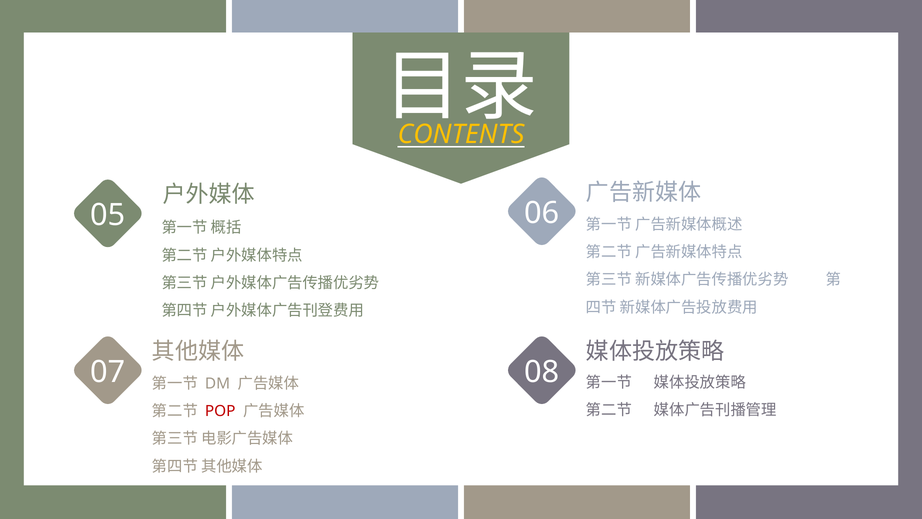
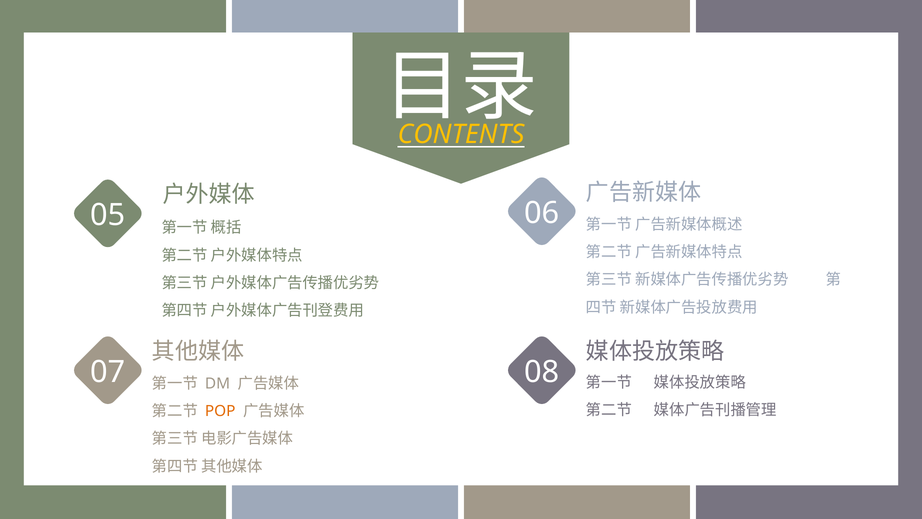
POP colour: red -> orange (220, 411)
